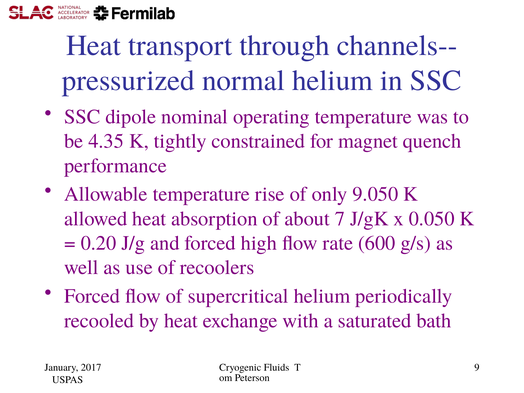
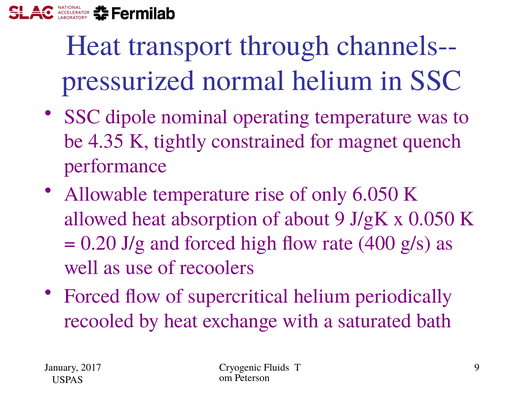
9.050: 9.050 -> 6.050 (375, 194)
about 7: 7 -> 9 (340, 219)
600: 600 -> 400 (377, 243)
